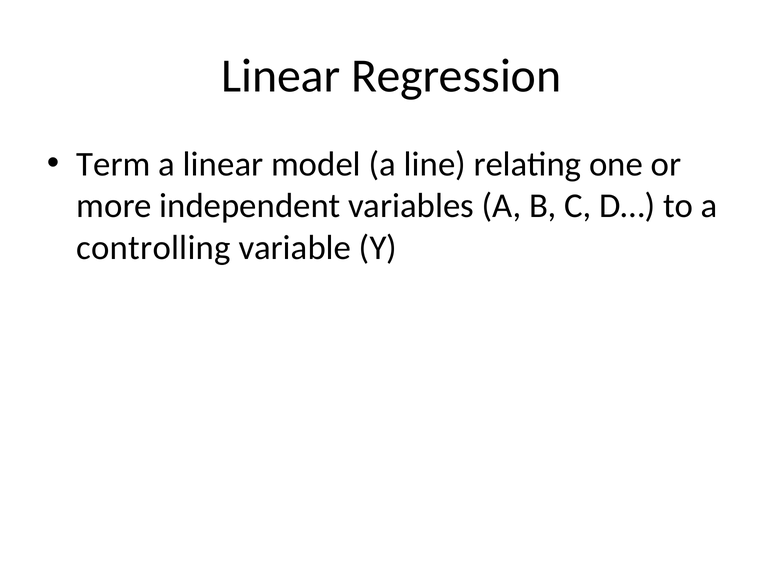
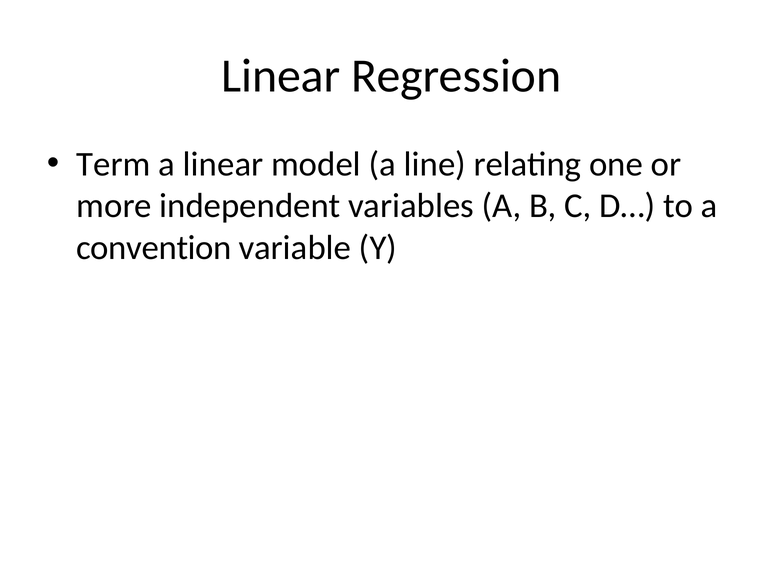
controlling: controlling -> convention (154, 248)
